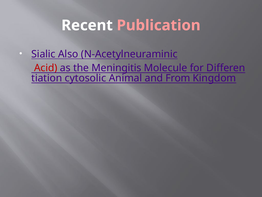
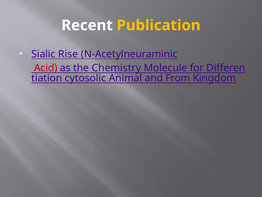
Publication colour: pink -> yellow (159, 25)
Also: Also -> Rise (68, 54)
Meningitis: Meningitis -> Chemistry (116, 68)
